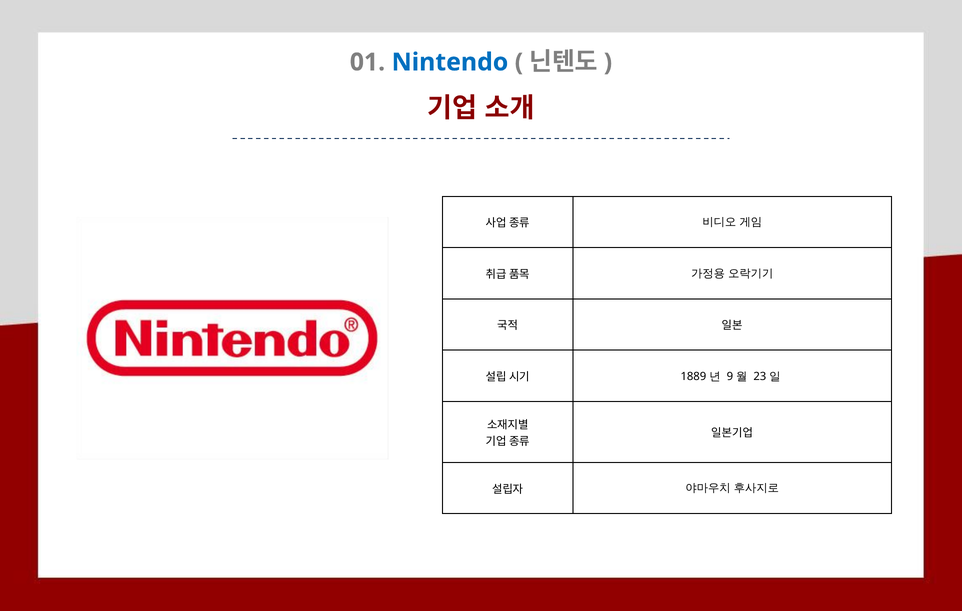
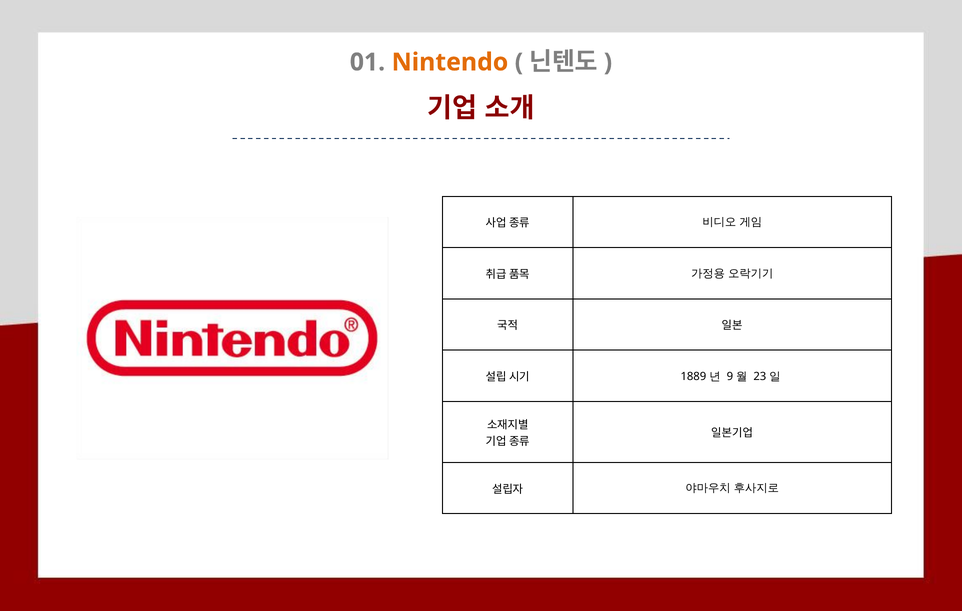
Nintendo colour: blue -> orange (450, 62)
